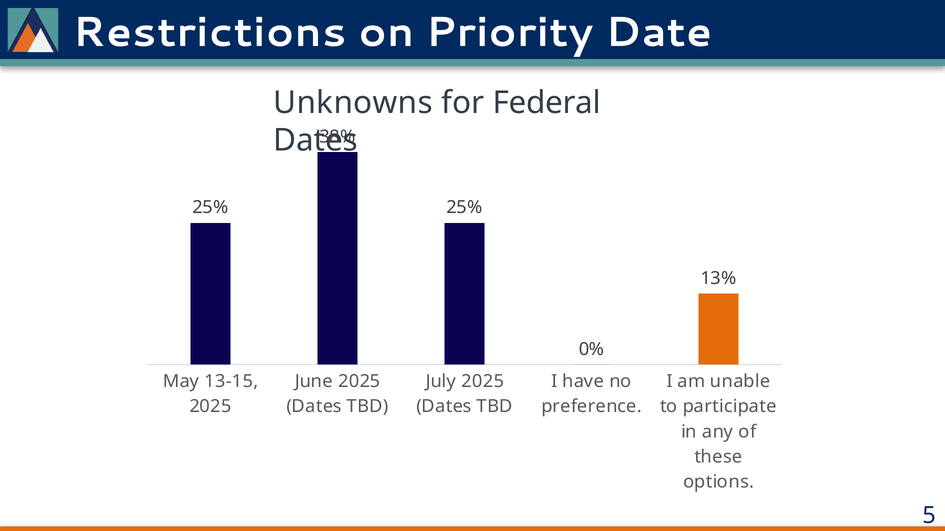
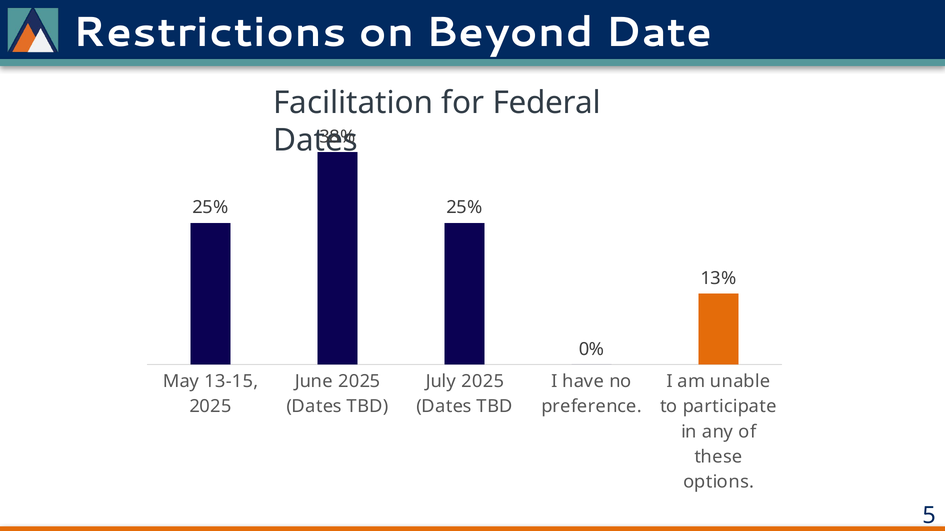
Priority: Priority -> Beyond (510, 32)
Unknowns: Unknowns -> Facilitation (353, 103)
